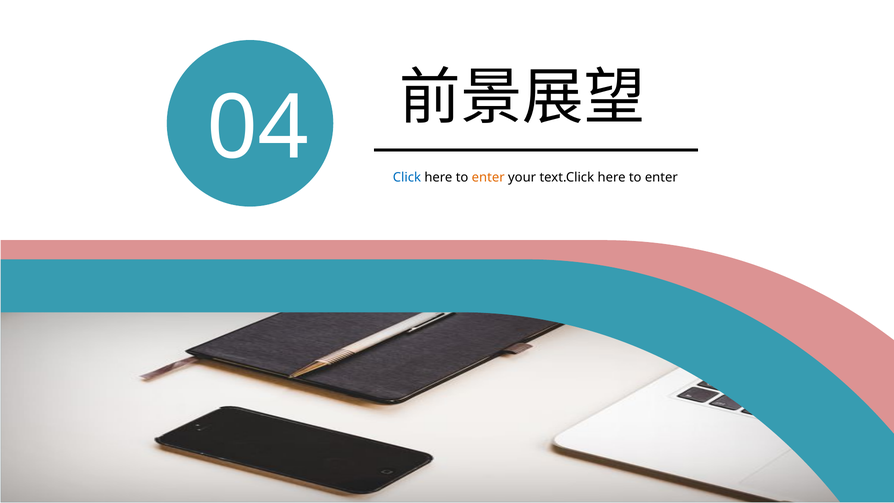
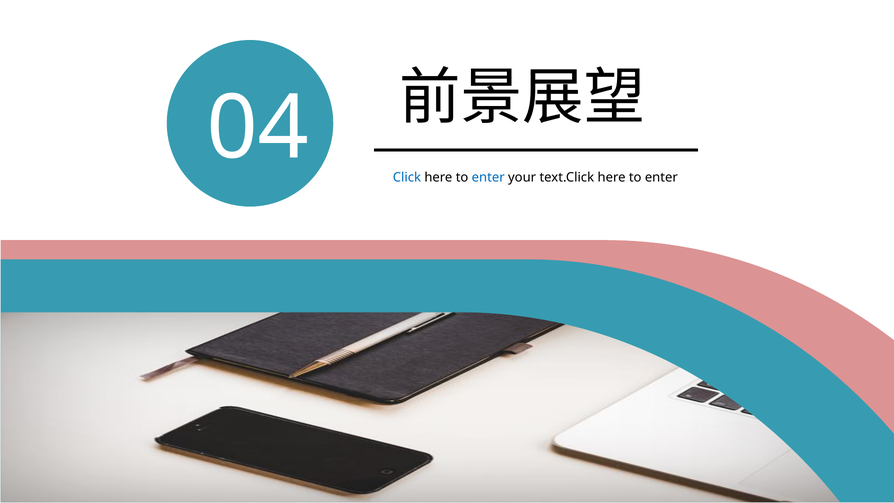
enter colour: orange -> blue (488, 177)
